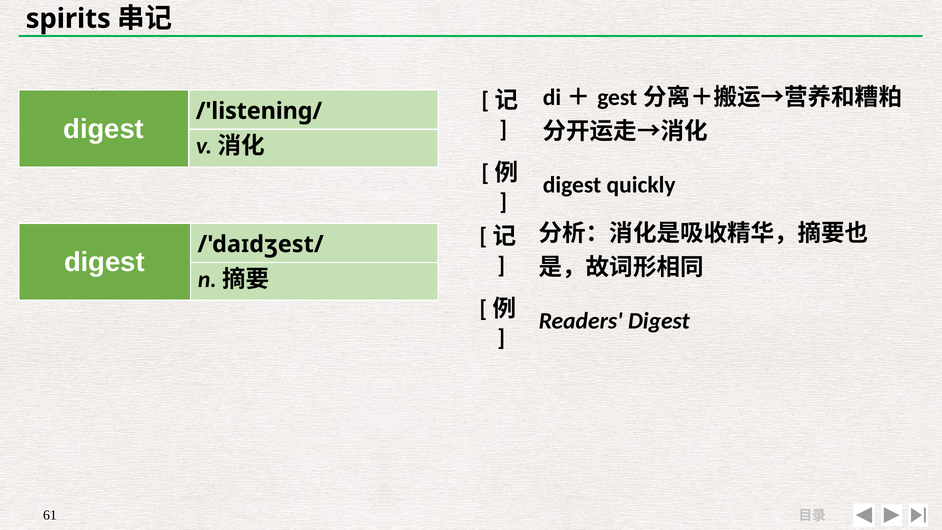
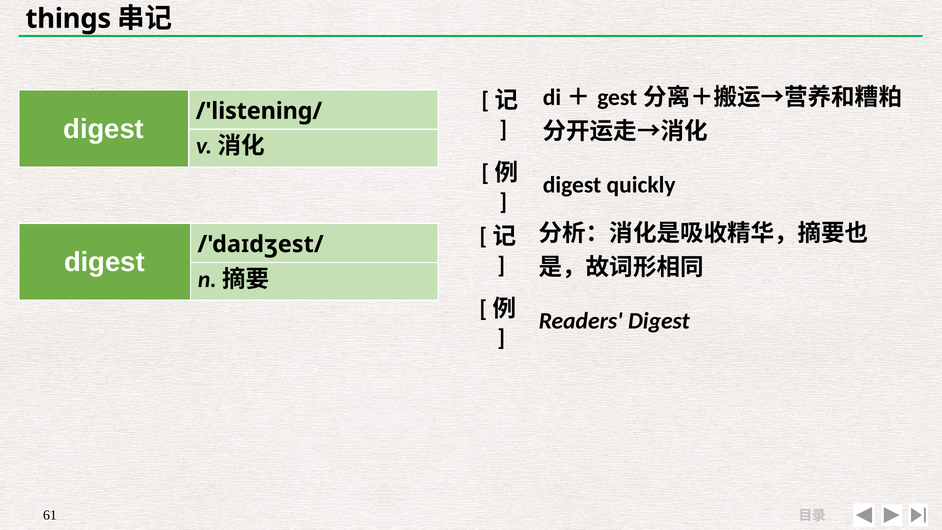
spirits: spirits -> things (68, 19)
